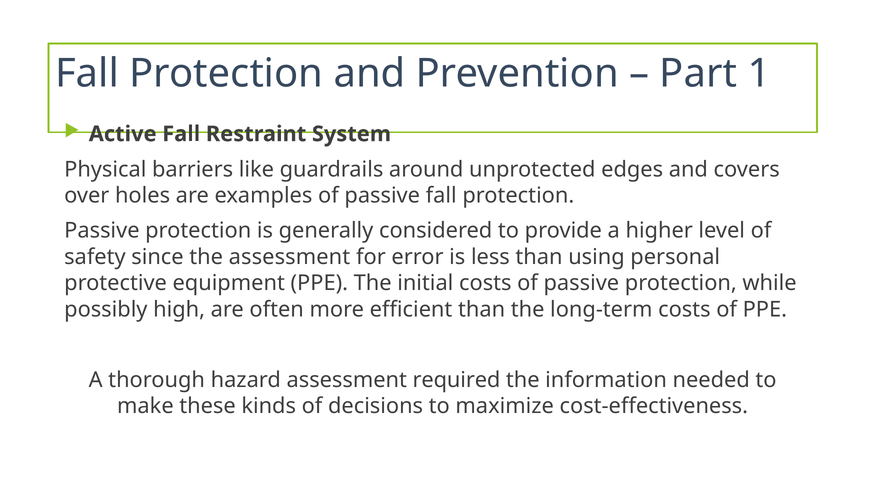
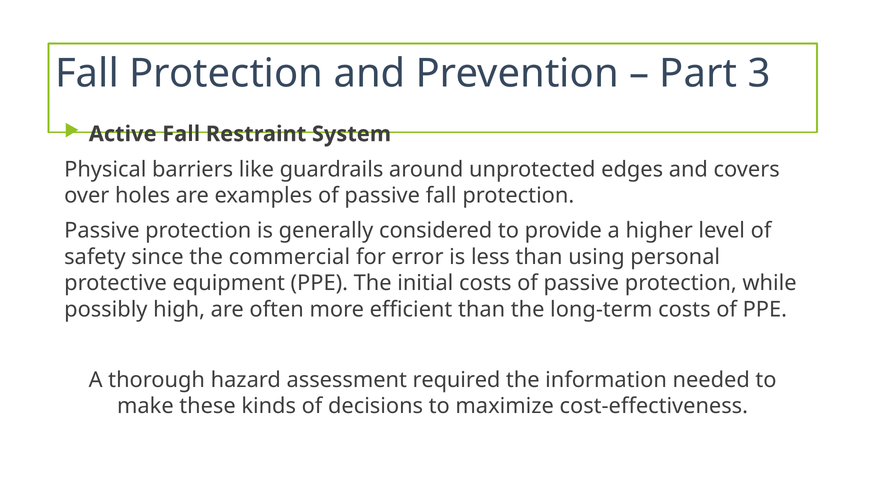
1: 1 -> 3 (759, 74)
the assessment: assessment -> commercial (289, 257)
